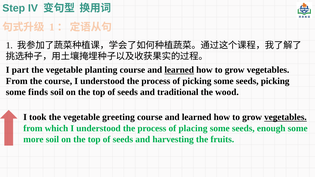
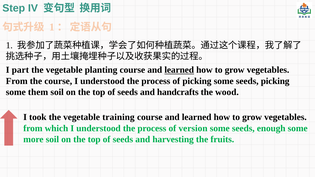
finds: finds -> them (38, 92)
traditional: traditional -> handcrafts (178, 92)
greeting: greeting -> training (118, 117)
vegetables underline: present -> none (285, 117)
placing: placing -> version (193, 128)
